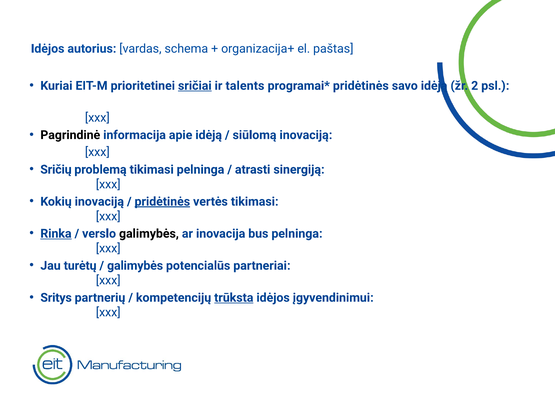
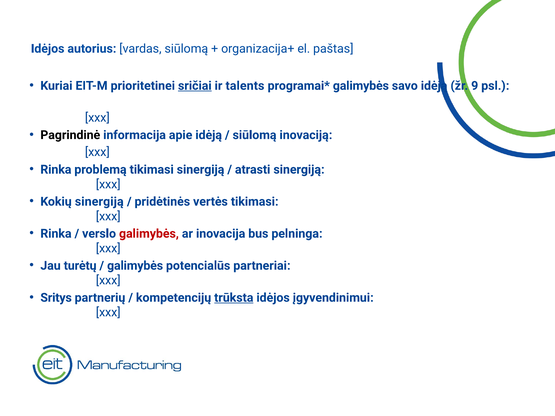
vardas schema: schema -> siūlomą (186, 49)
pridėtinės: pridėtinės -> galimybės (361, 86)
2: 2 -> 9 (475, 86)
Sričių: Sričių -> Rinka (56, 170)
tikimasi pelninga: pelninga -> sinergiją (201, 170)
Kokių inovaciją: inovaciją -> sinergiją (99, 202)
pridėtinės underline: present -> none (162, 202)
Rinka underline: present -> none (56, 234)
galimybės colour: black -> red (149, 234)
